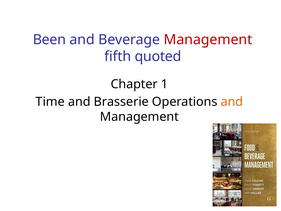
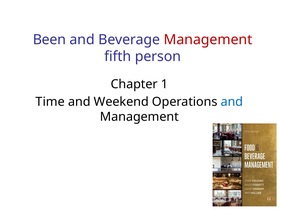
quoted: quoted -> person (158, 56)
Brasserie: Brasserie -> Weekend (121, 102)
and colour: orange -> blue (232, 102)
